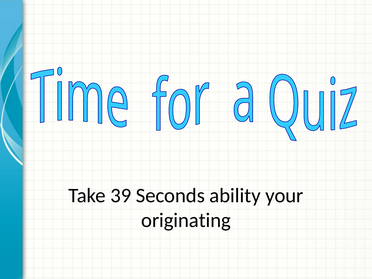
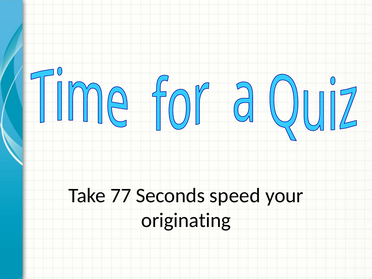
39: 39 -> 77 (121, 195)
ability: ability -> speed (235, 195)
